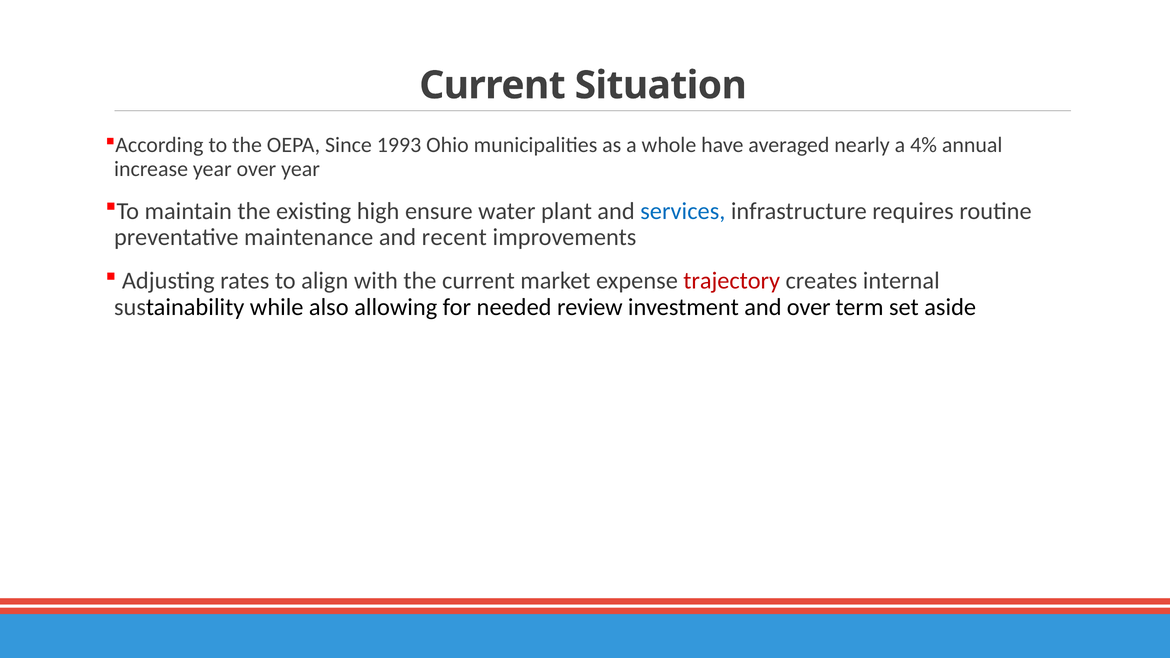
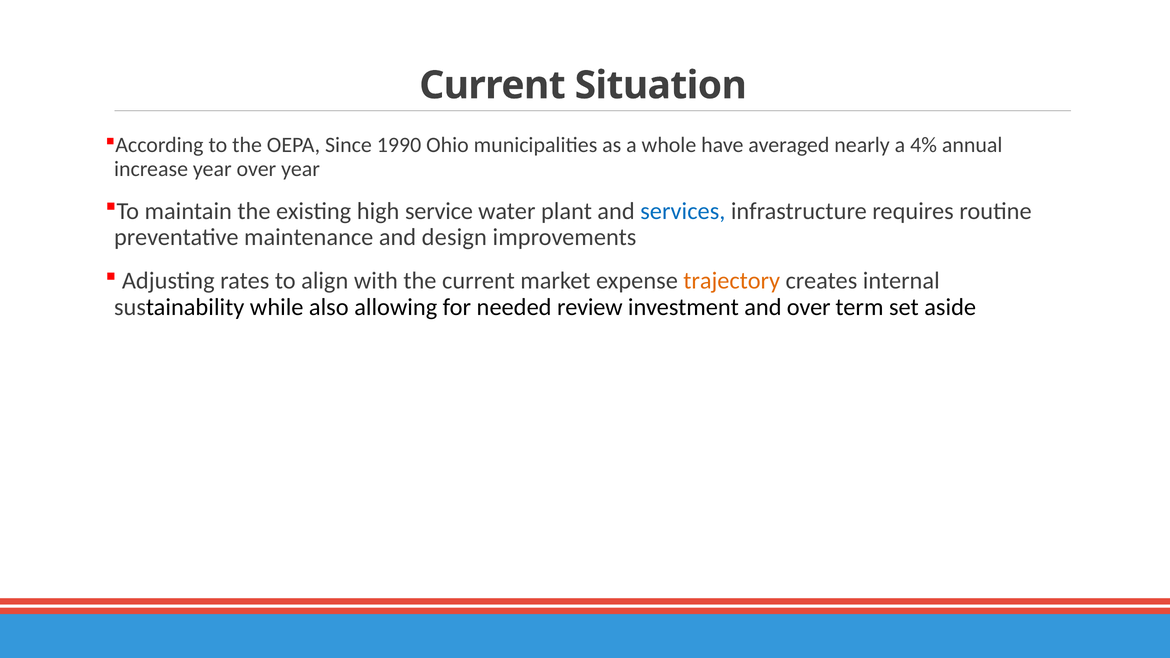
1993: 1993 -> 1990 (399, 145)
ensure: ensure -> service (439, 211)
recent: recent -> design (454, 237)
trajectory colour: red -> orange (732, 281)
